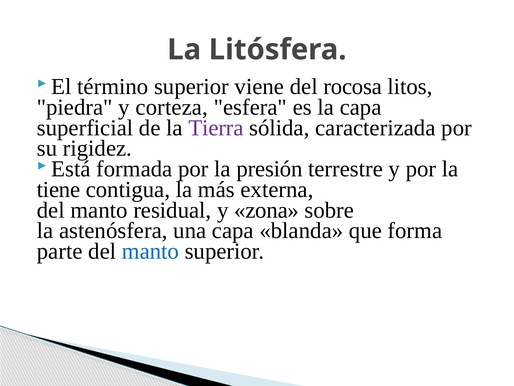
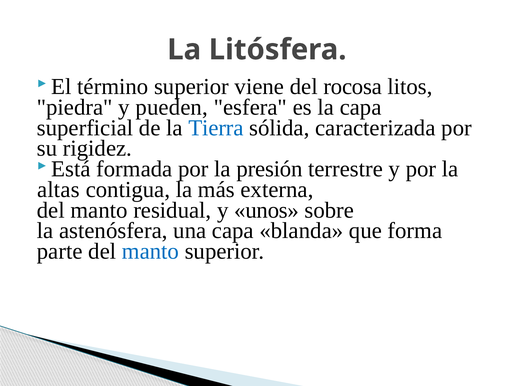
corteza: corteza -> pueden (172, 107)
Tierra colour: purple -> blue (216, 128)
tiene: tiene -> altas (58, 189)
zona: zona -> unos (267, 210)
